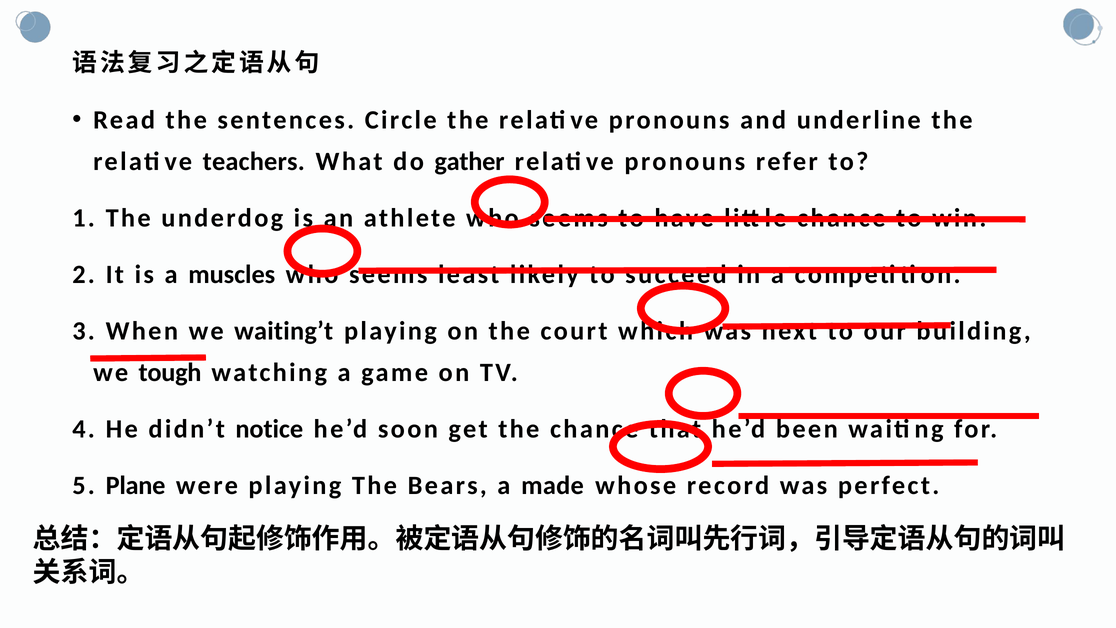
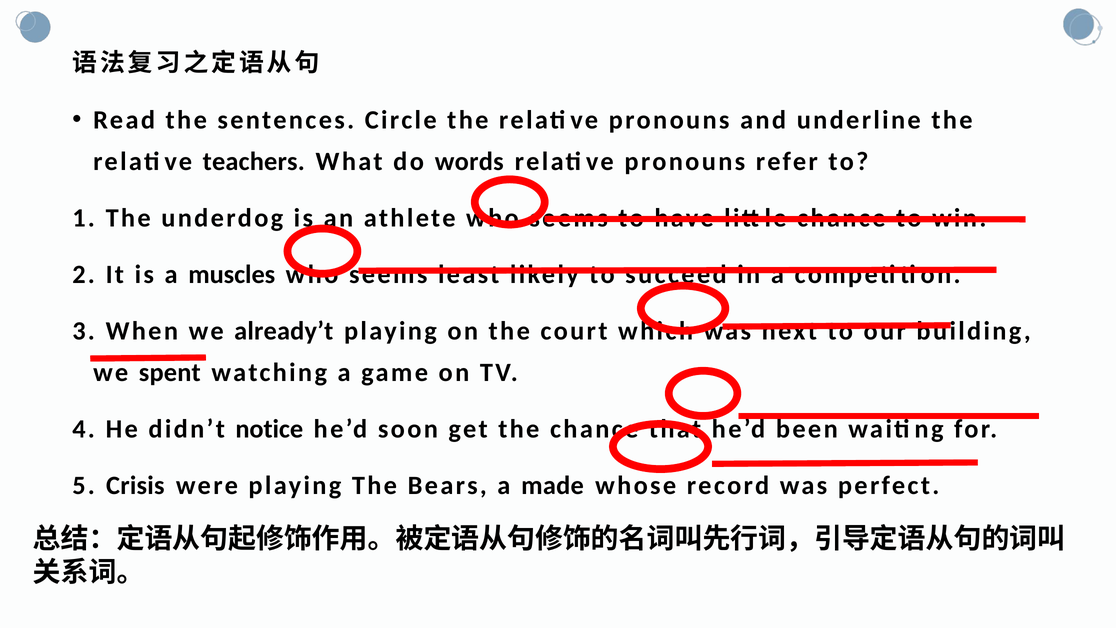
gather: gather -> words (469, 161)
waiting’t: waiting’t -> already’t (284, 331)
tough: tough -> spent (170, 372)
Plane: Plane -> Crisis (135, 486)
